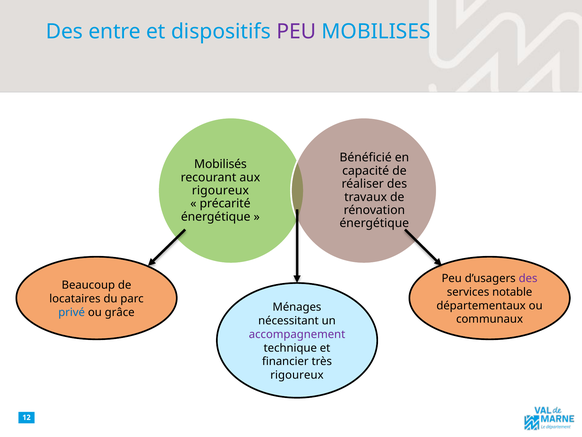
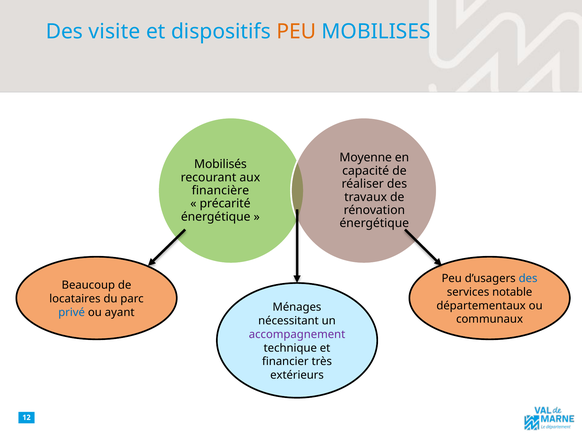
entre: entre -> visite (115, 32)
PEU colour: purple -> orange (296, 32)
Bénéficié: Bénéficié -> Moyenne (366, 157)
rigoureux: rigoureux -> financière (220, 190)
des colour: purple -> blue (528, 278)
grâce: grâce -> ayant (120, 312)
rigoureux: rigoureux -> extérieurs (297, 375)
